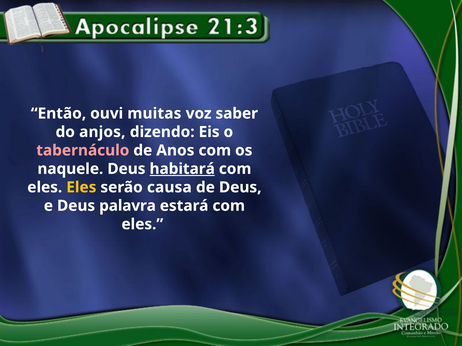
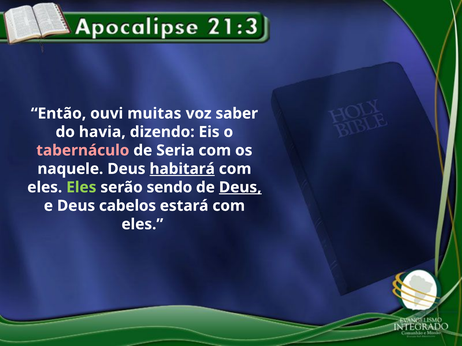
anjos: anjos -> havia (102, 132)
Anos: Anos -> Seria (175, 151)
Eles colour: yellow -> light green (81, 188)
causa: causa -> sendo (169, 188)
Deus underline: none -> present (240, 188)
palavra: palavra -> cabelos (128, 206)
